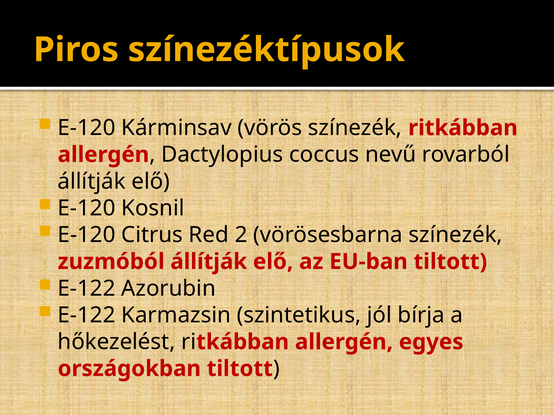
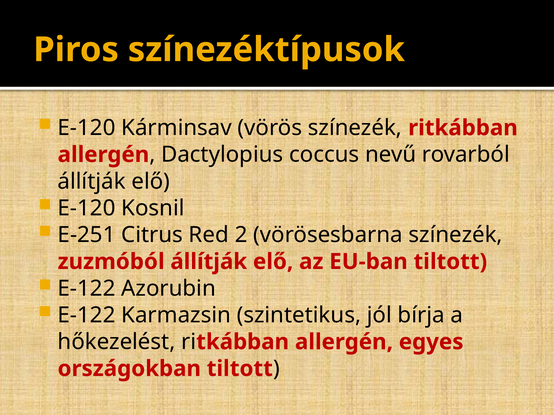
E-120: E-120 -> E-251 (87, 235)
